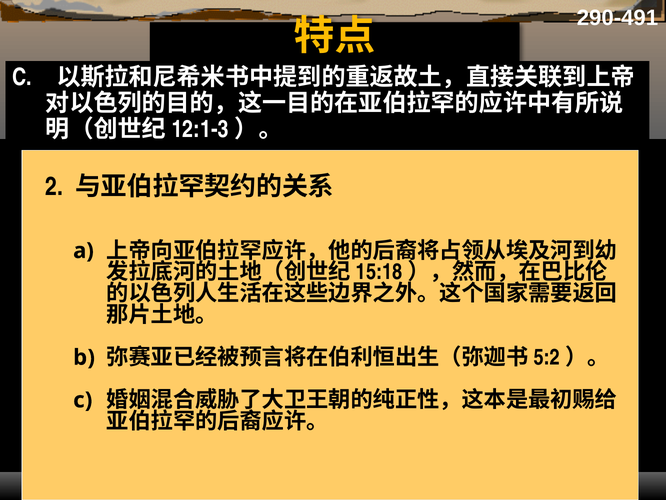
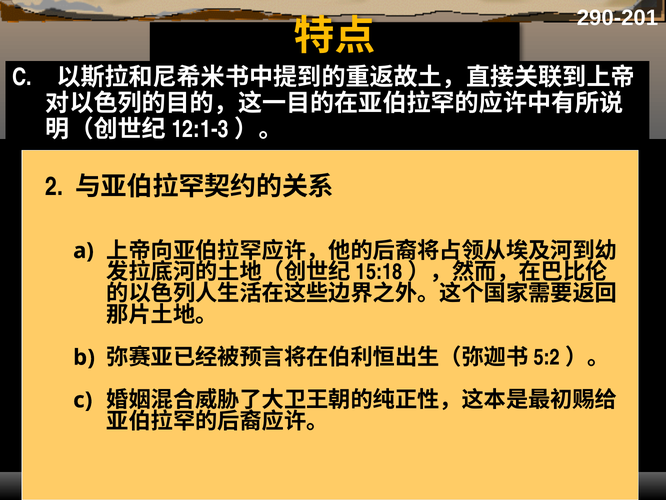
290-491: 290-491 -> 290-201 (617, 18)
